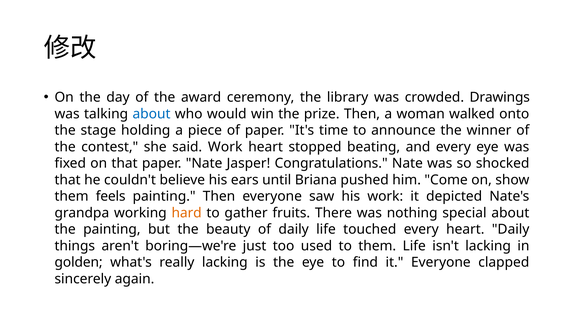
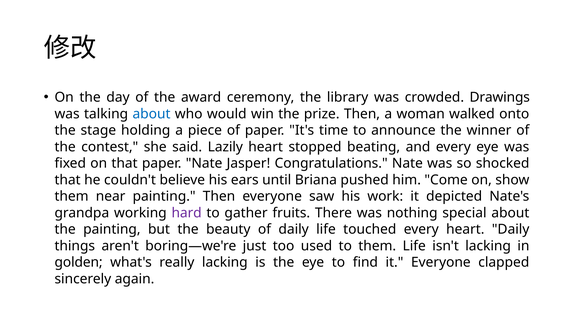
said Work: Work -> Lazily (225, 147)
feels: feels -> near (111, 196)
hard colour: orange -> purple (187, 213)
